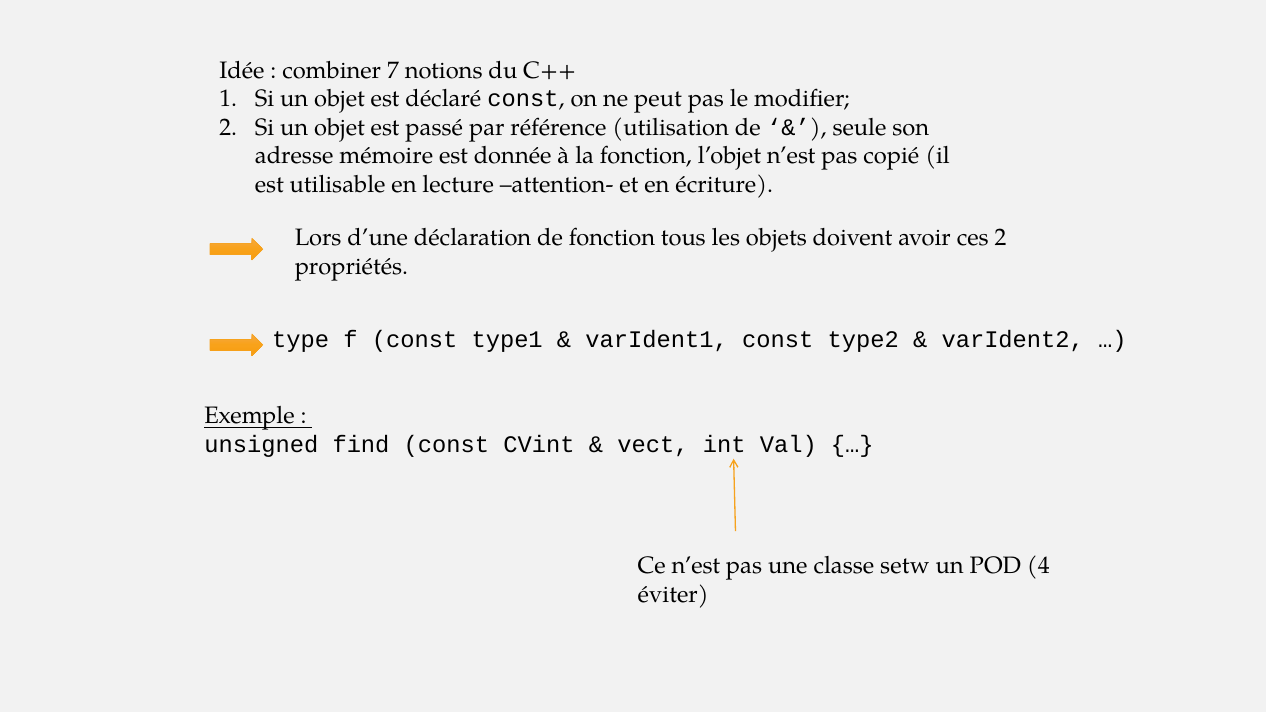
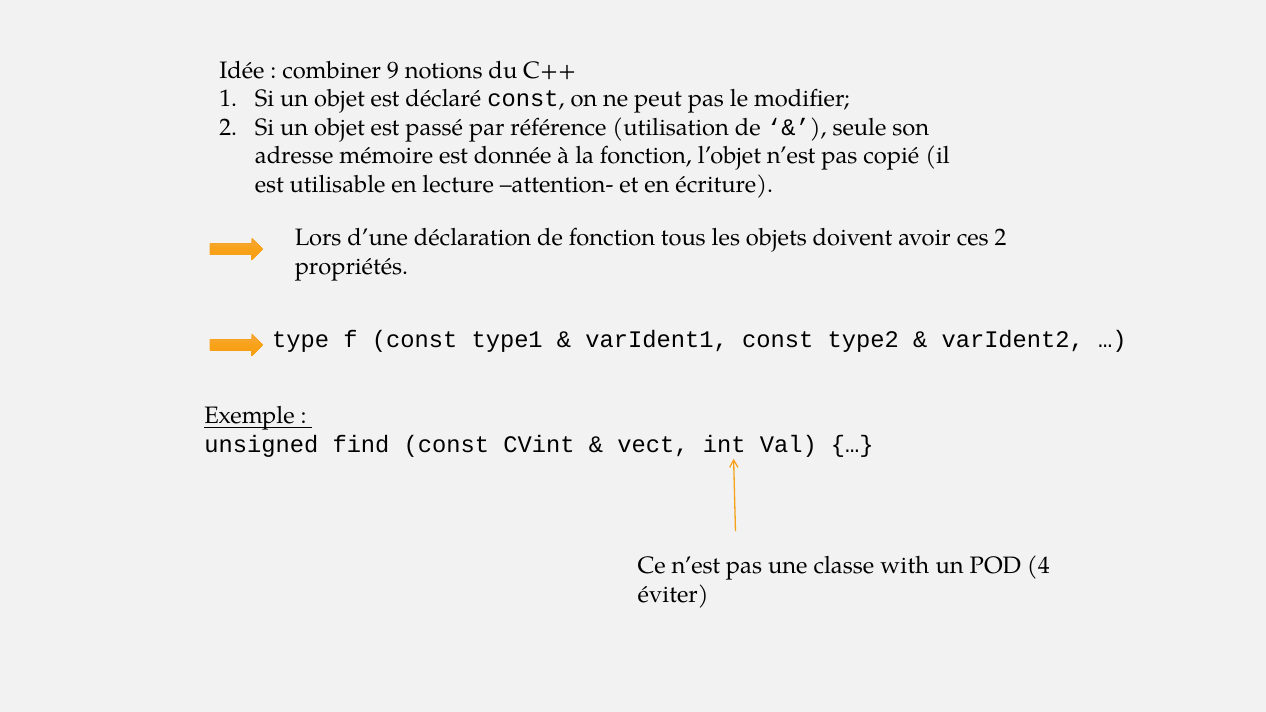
7: 7 -> 9 (393, 70)
setw: setw -> with (905, 566)
